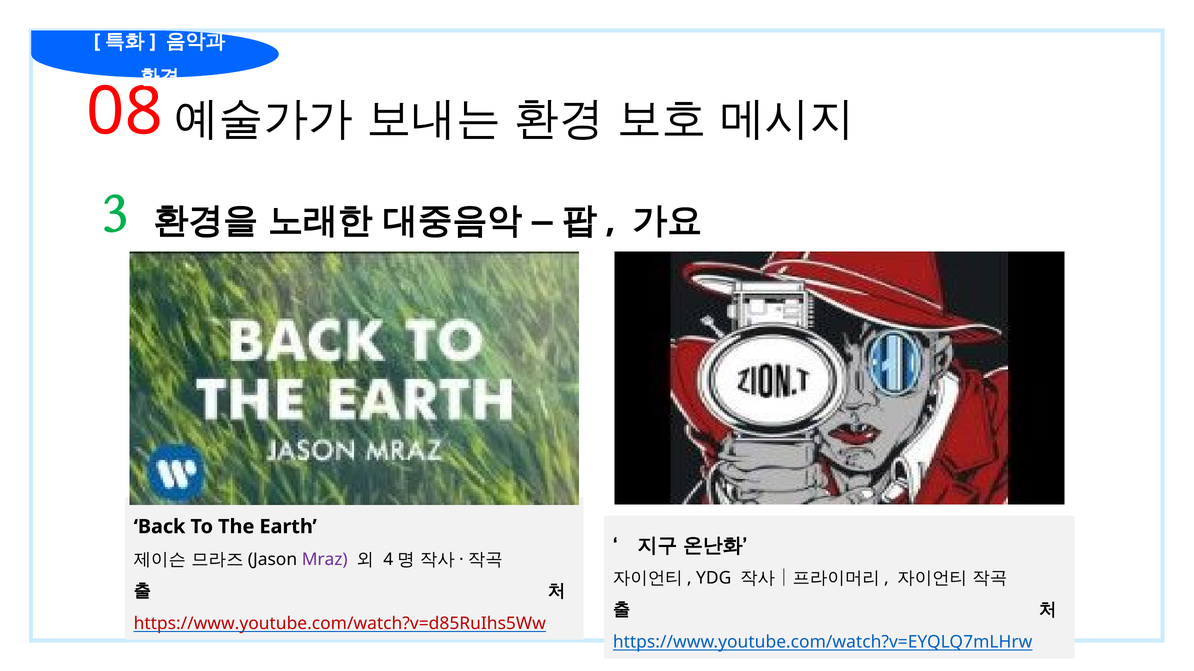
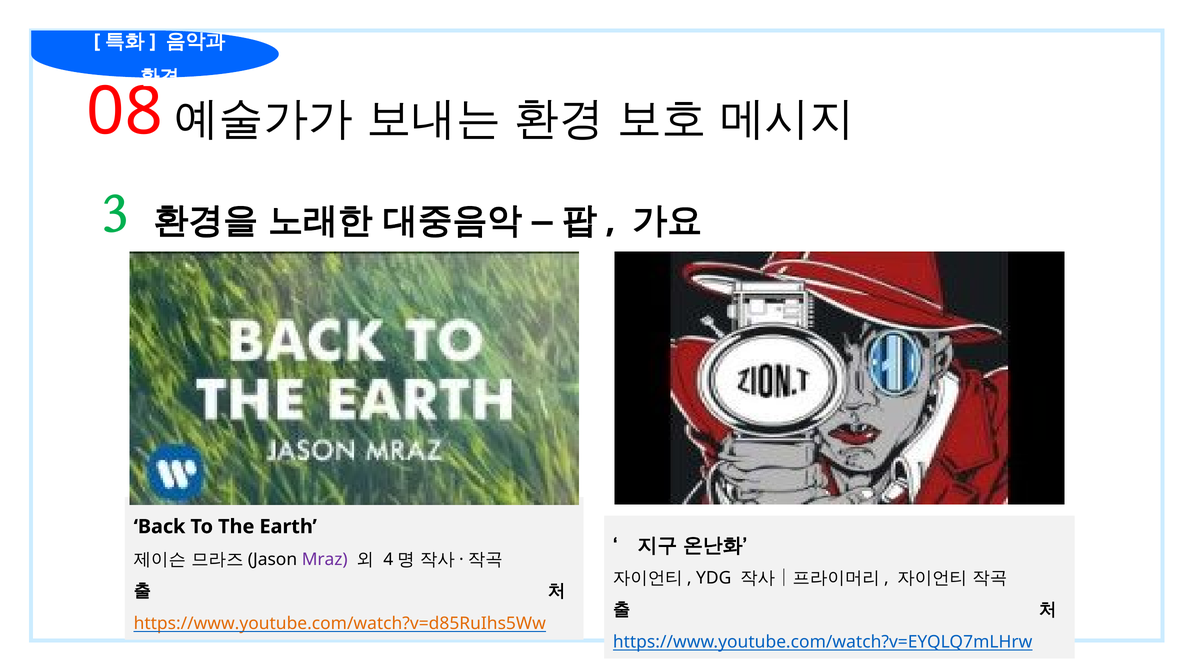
https://www.youtube.com/watch?v=d85RuIhs5Ww colour: red -> orange (340, 624)
